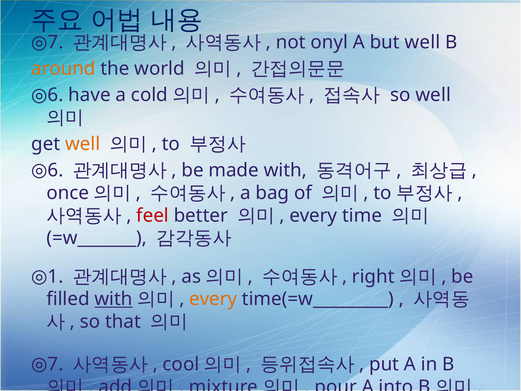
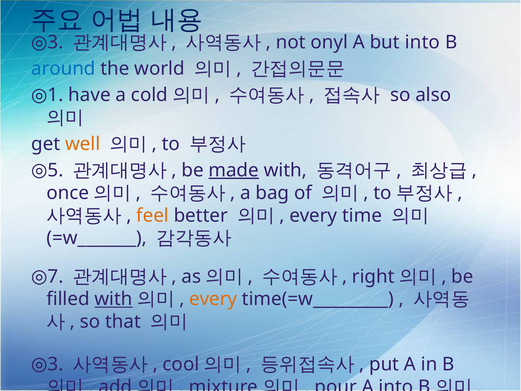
7: 7 -> 3 (56, 42)
but well: well -> into (422, 42)
around colour: orange -> blue (63, 69)
6: 6 -> 1 (56, 95)
so well: well -> also (433, 95)
6: 6 -> 5 (56, 170)
made underline: none -> present (234, 170)
feel colour: red -> orange (153, 215)
1: 1 -> 7 (56, 276)
7: 7 -> 3 (56, 364)
